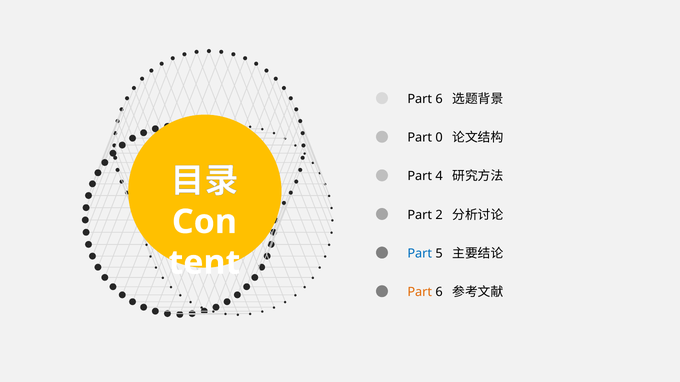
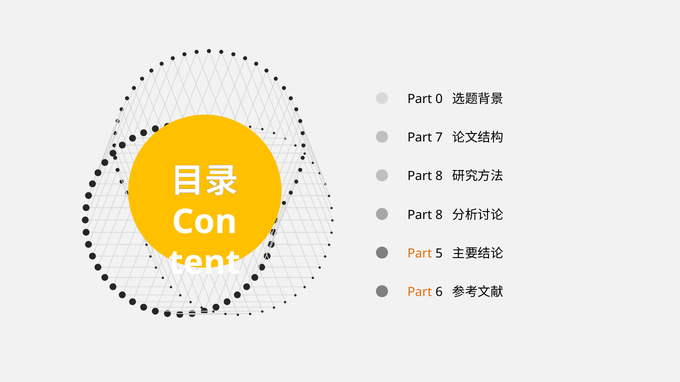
6: 6 -> 0 (439, 99)
0: 0 -> 7 (439, 138)
4: 4 -> 8 (439, 176)
2: 2 -> 8 (439, 215)
Part colour: blue -> orange (420, 254)
